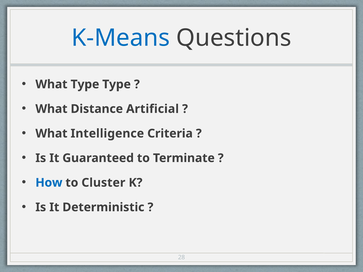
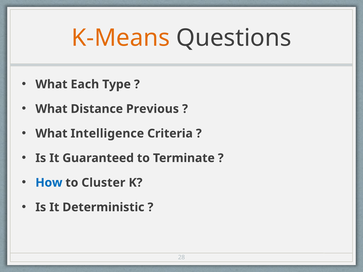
K-Means colour: blue -> orange (121, 38)
What Type: Type -> Each (85, 84)
Artificial: Artificial -> Previous (153, 109)
